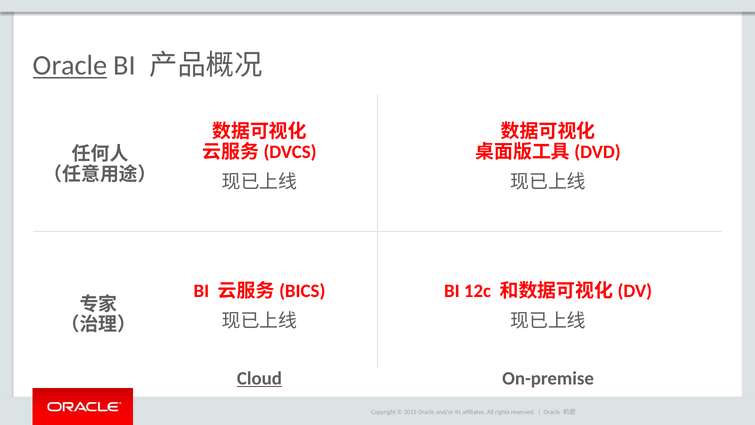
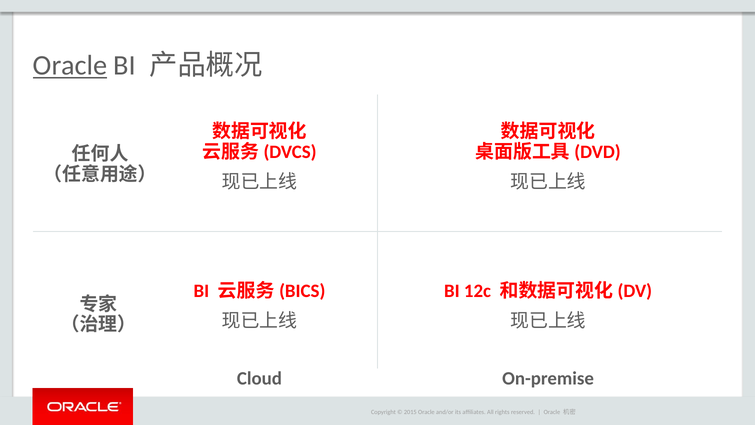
Cloud underline: present -> none (259, 378)
